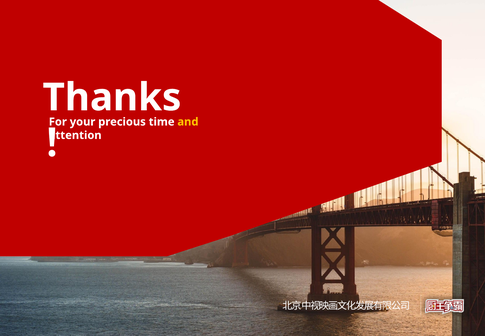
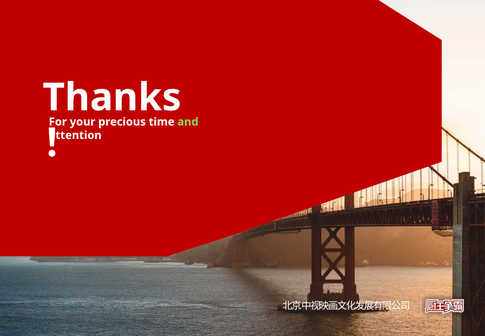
and colour: yellow -> light green (188, 122)
